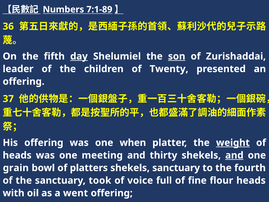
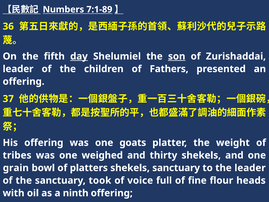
Twenty: Twenty -> Fathers (169, 69)
when: when -> goats (133, 143)
weight underline: present -> none (233, 143)
heads: heads -> tribes (17, 155)
meeting: meeting -> weighed (102, 155)
and underline: present -> none (234, 155)
the fourth: fourth -> leader (250, 168)
went: went -> ninth (76, 193)
